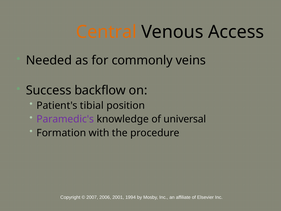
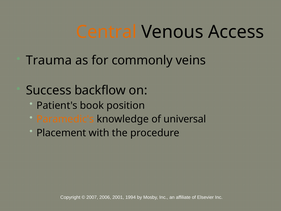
Needed: Needed -> Trauma (49, 60)
tibial: tibial -> book (92, 105)
Paramedic's colour: purple -> orange (65, 119)
Formation: Formation -> Placement (61, 133)
